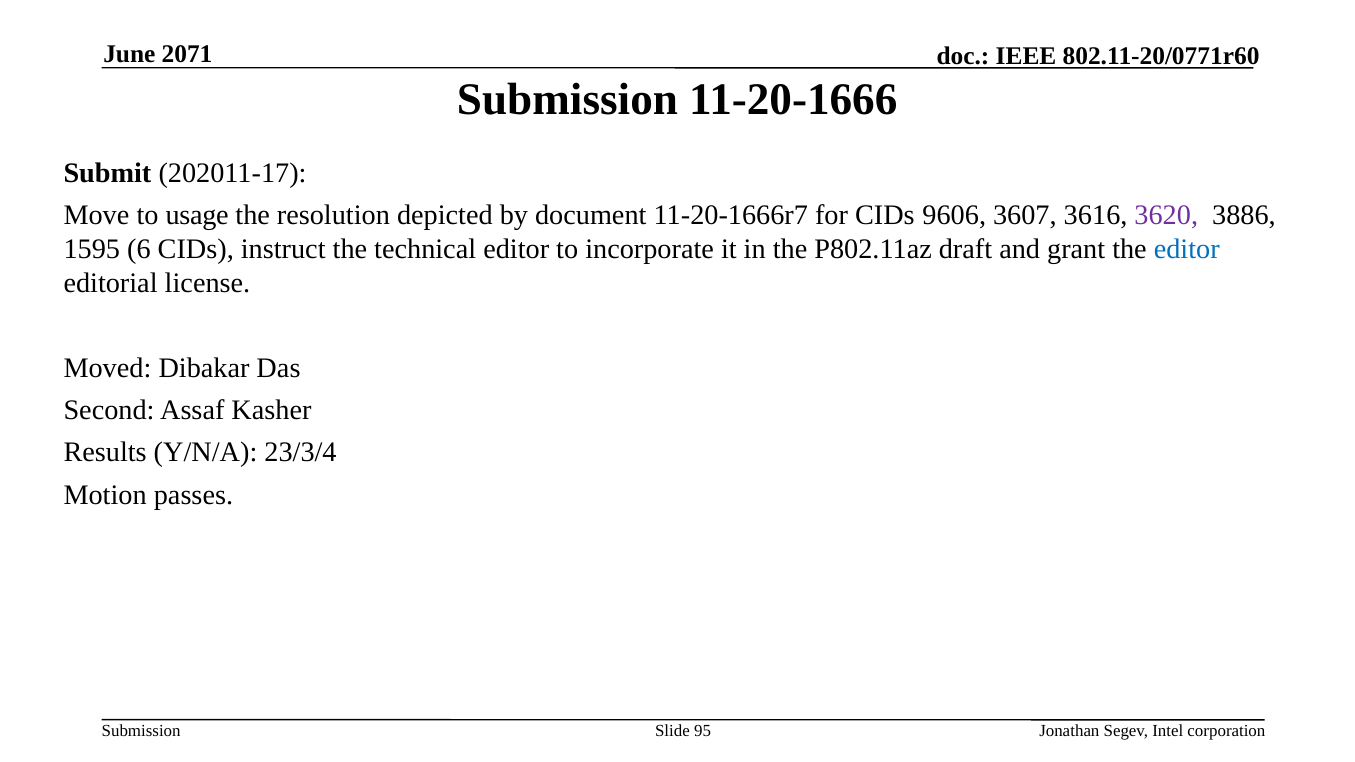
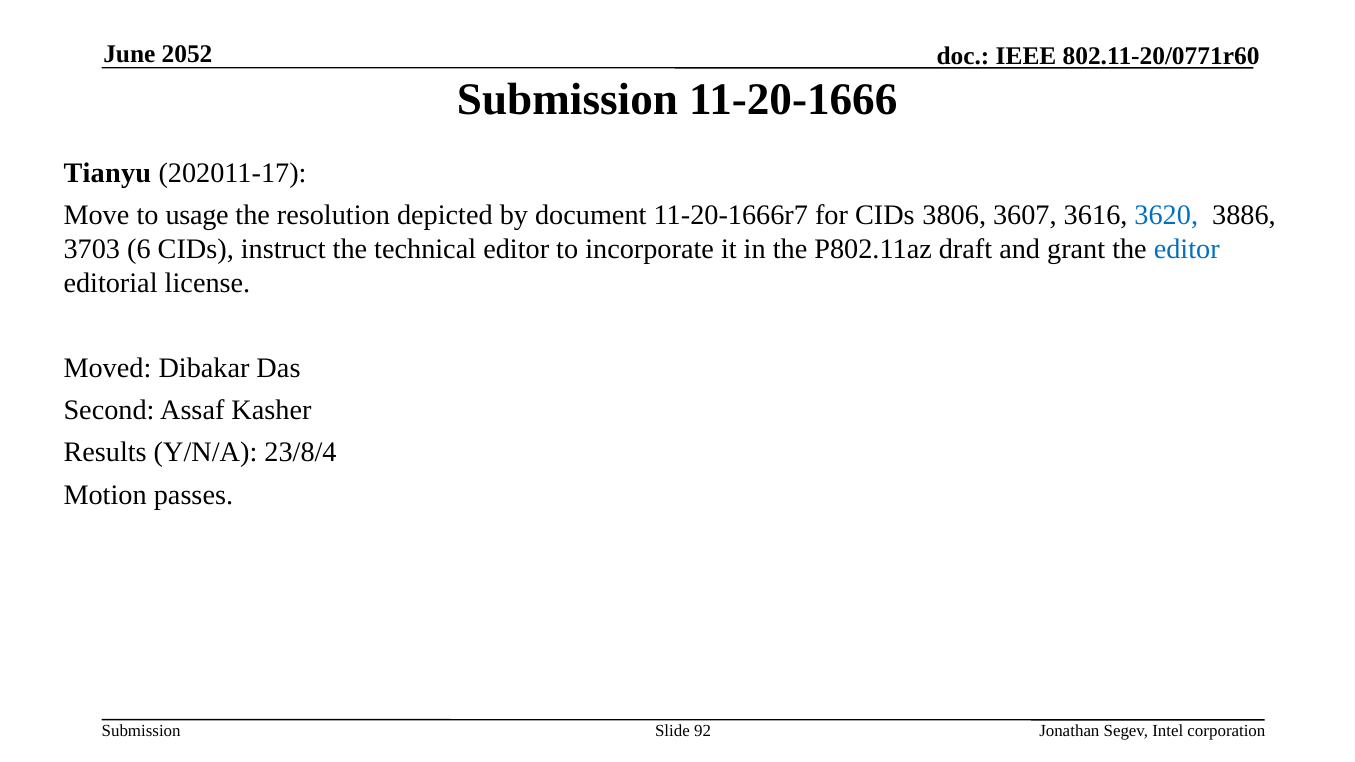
2071: 2071 -> 2052 (187, 54)
Submit: Submit -> Tianyu (107, 173)
9606: 9606 -> 3806 (954, 215)
3620 colour: purple -> blue (1166, 215)
1595: 1595 -> 3703 (92, 249)
23/3/4: 23/3/4 -> 23/8/4 (301, 453)
95: 95 -> 92 (703, 731)
